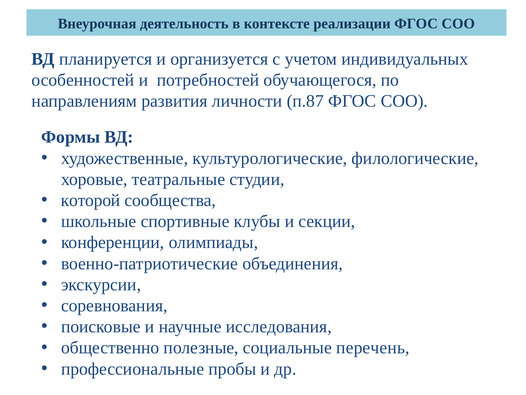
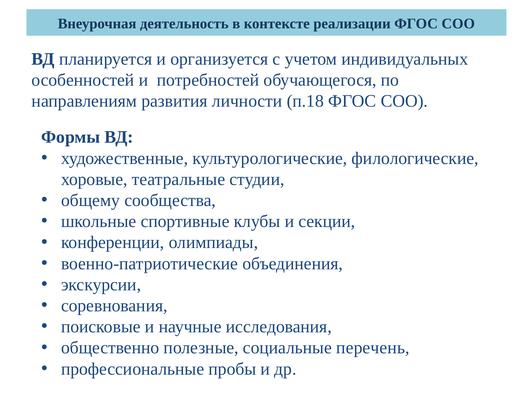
п.87: п.87 -> п.18 (305, 101)
которой: которой -> общему (90, 200)
